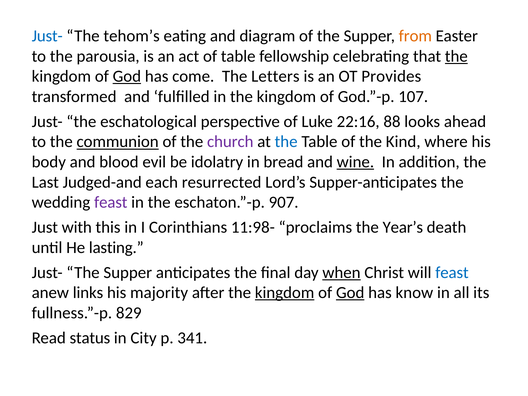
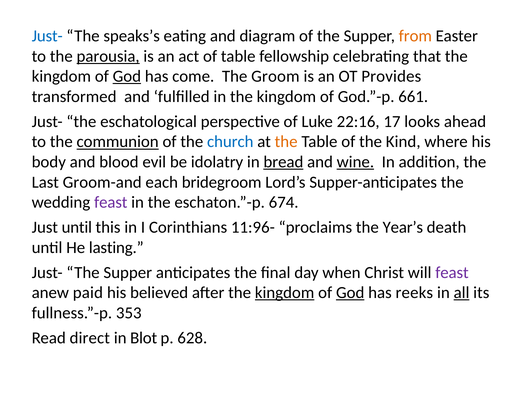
tehom’s: tehom’s -> speaks’s (132, 36)
parousia underline: none -> present (108, 56)
the underline: present -> none (456, 56)
Letters: Letters -> Groom (275, 76)
107: 107 -> 661 (413, 97)
88: 88 -> 17 (392, 122)
church colour: purple -> blue (230, 142)
the colour: blue -> orange (286, 142)
bread underline: none -> present (283, 162)
Judged-and: Judged-and -> Groom-and (102, 182)
resurrected: resurrected -> bridegroom (222, 182)
907: 907 -> 674 (284, 202)
Just with: with -> until (77, 227)
11:98-: 11:98- -> 11:96- (253, 227)
when underline: present -> none (341, 273)
feast colour: blue -> purple (452, 273)
links: links -> paid (88, 293)
majority: majority -> believed (159, 293)
know: know -> reeks (414, 293)
all underline: none -> present (462, 293)
829: 829 -> 353 (129, 313)
status: status -> direct (90, 338)
City: City -> Blot (144, 338)
341: 341 -> 628 (192, 338)
